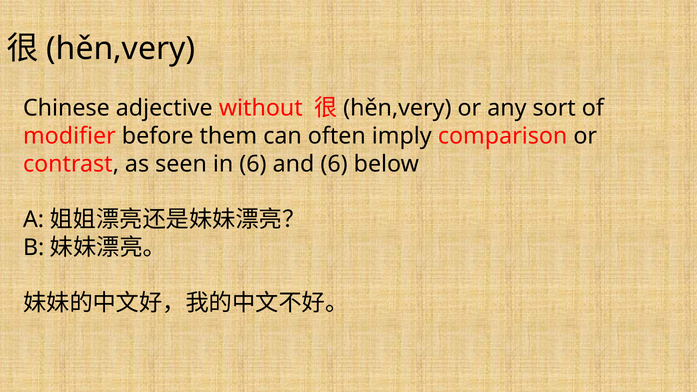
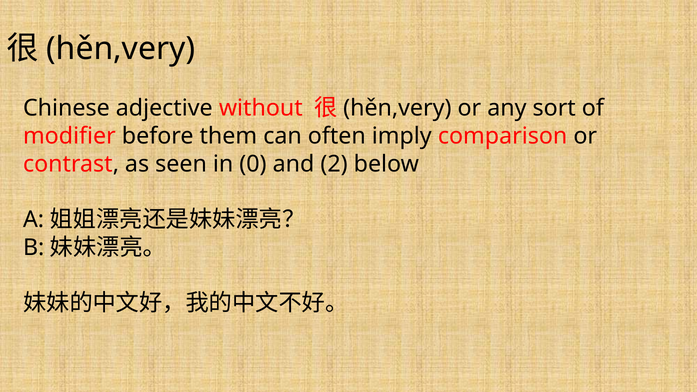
in 6: 6 -> 0 (253, 164)
and 6: 6 -> 2 (334, 164)
